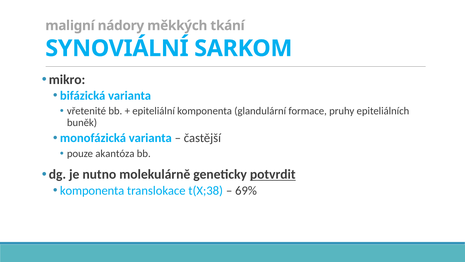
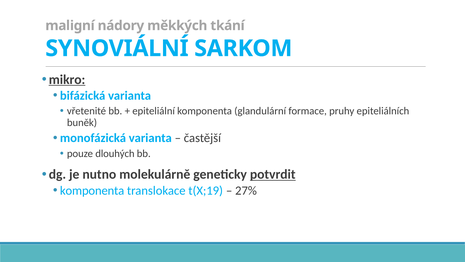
mikro underline: none -> present (67, 79)
akantóza: akantóza -> dlouhých (115, 153)
t(X;38: t(X;38 -> t(X;19 (206, 190)
69%: 69% -> 27% (246, 190)
